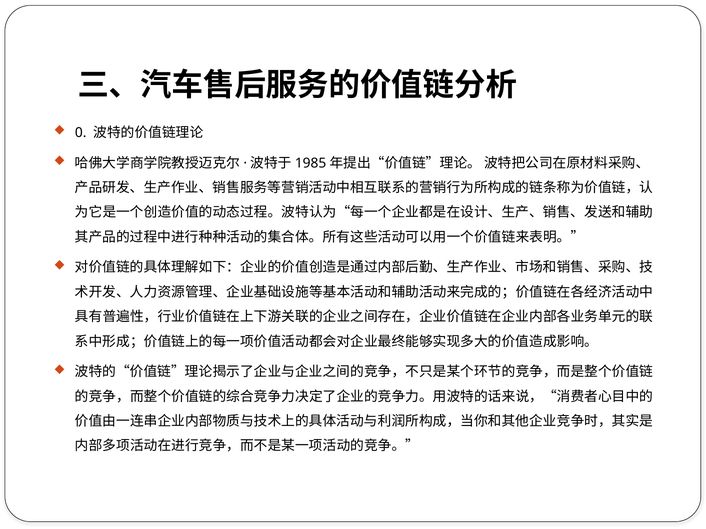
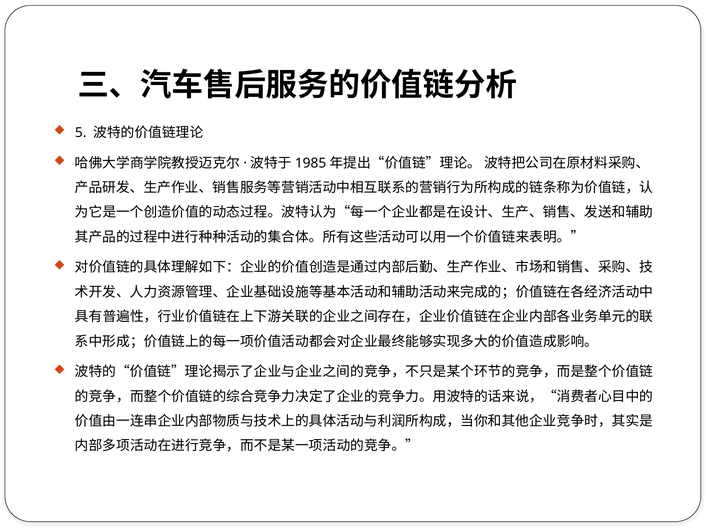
0: 0 -> 5 (81, 133)
